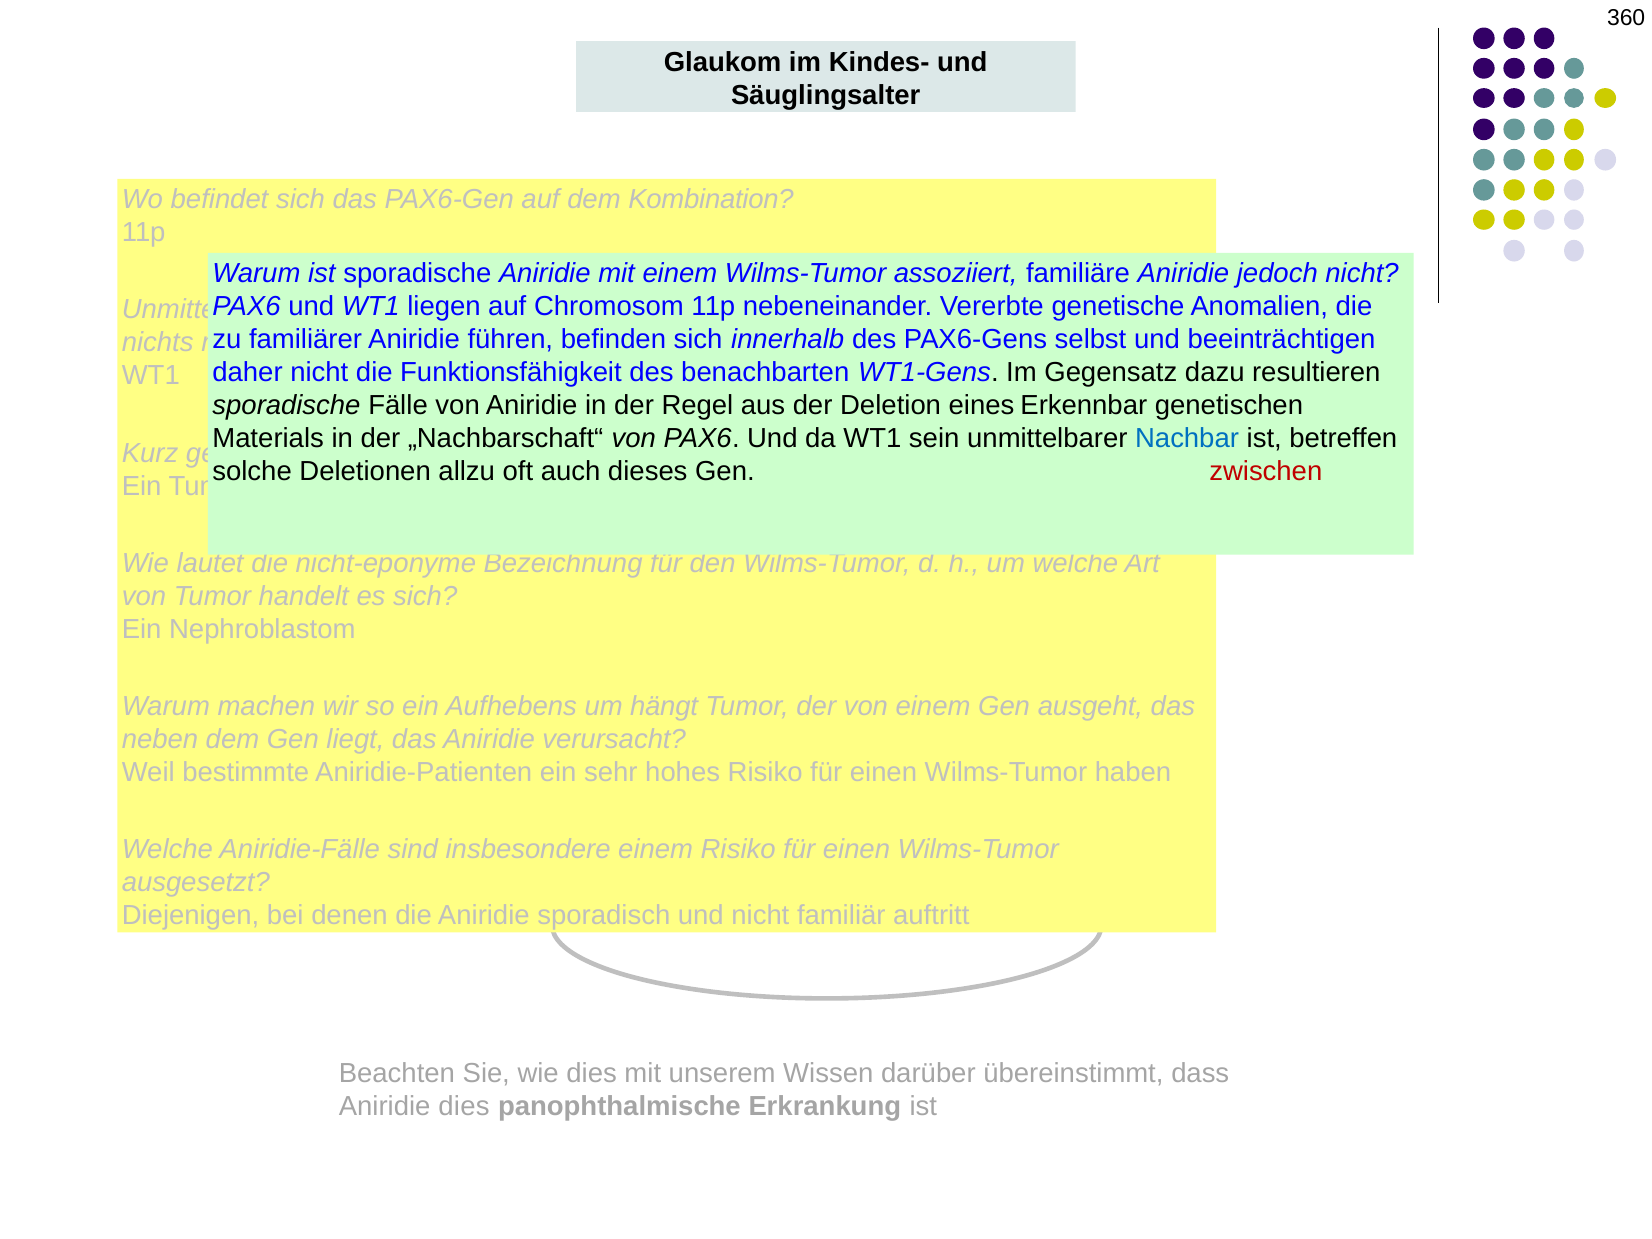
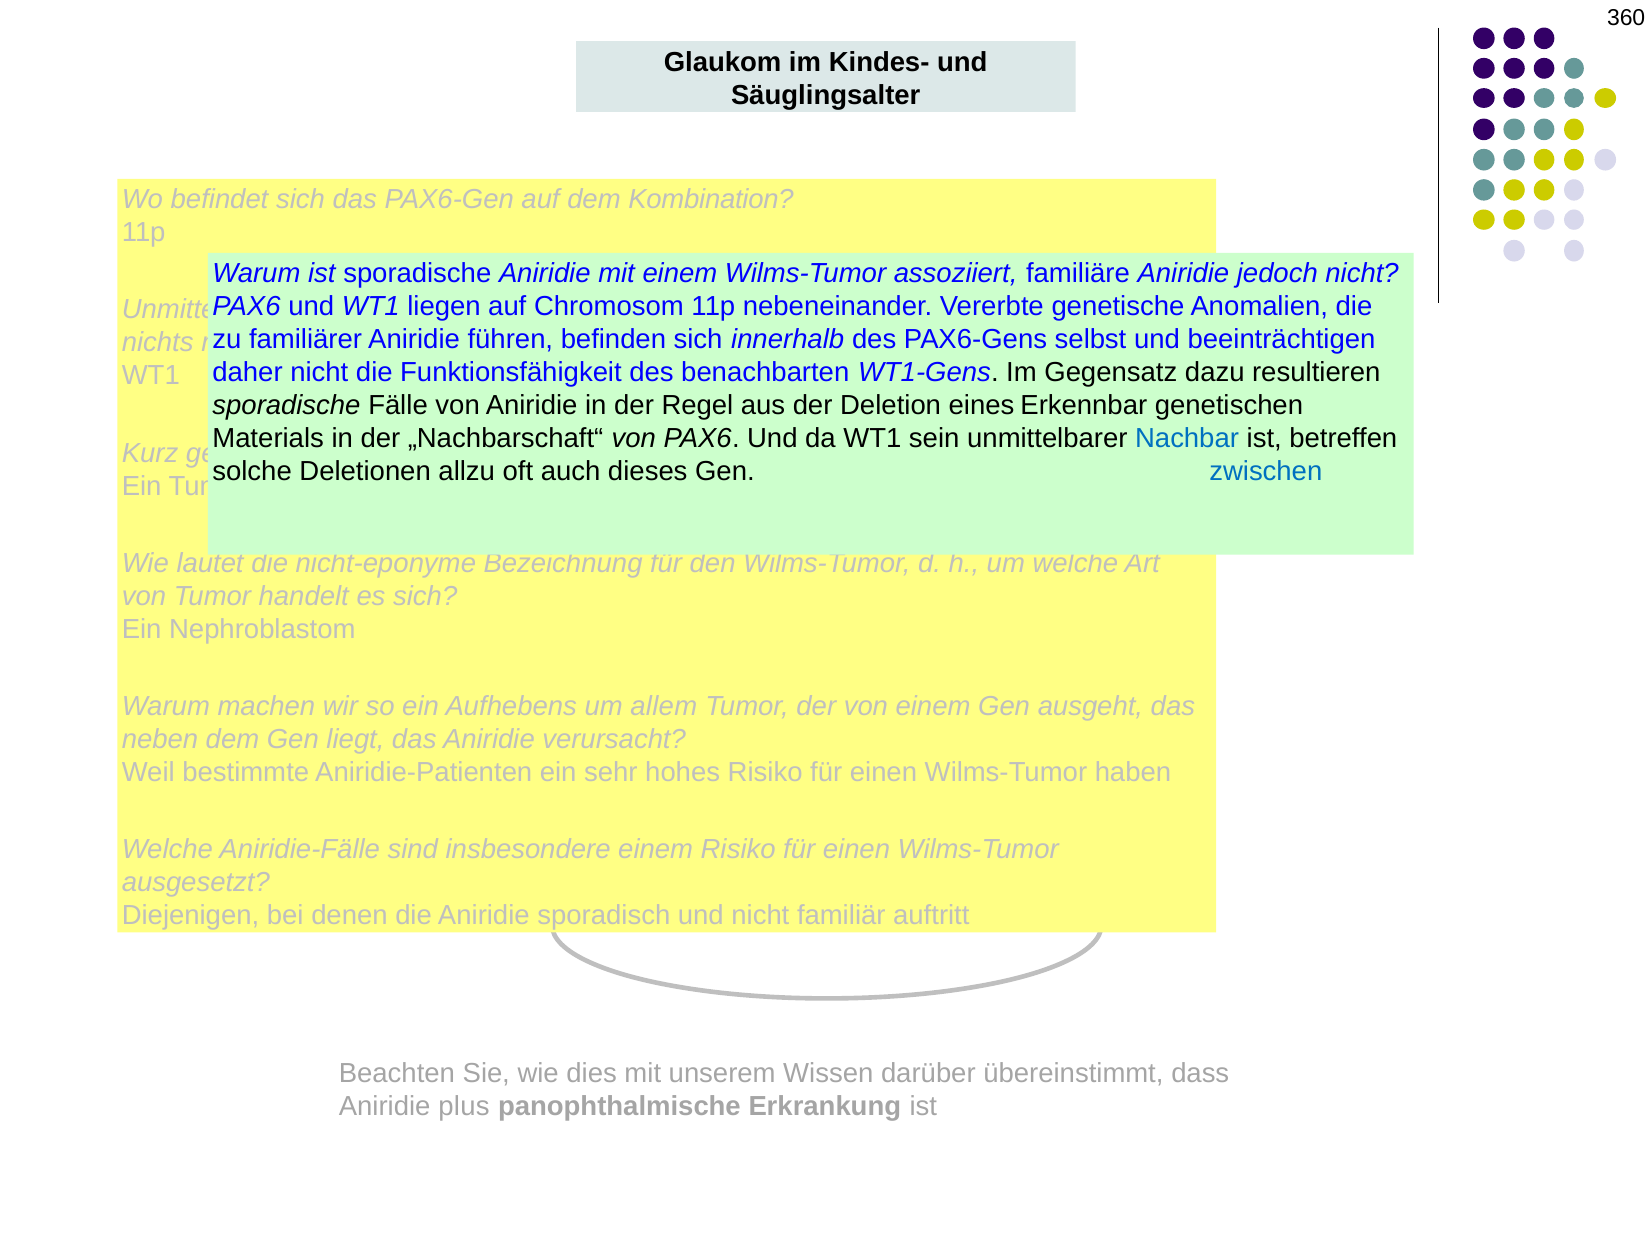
zwischen colour: red -> blue (1266, 472)
hängt: hängt -> allem (664, 706)
Aniridie dies: dies -> plus (464, 1107)
